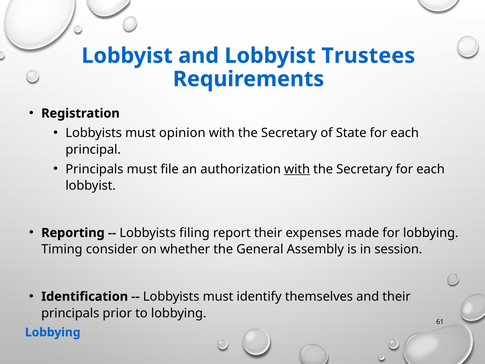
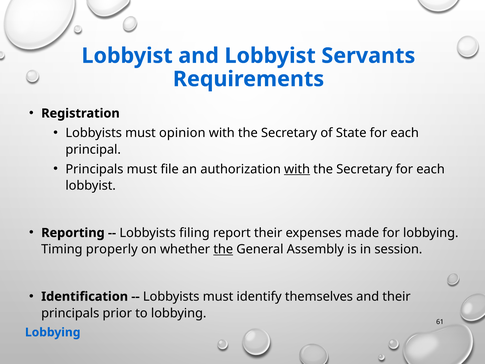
Trustees: Trustees -> Servants (368, 56)
consider: consider -> properly (112, 249)
the underline: none -> present (223, 249)
